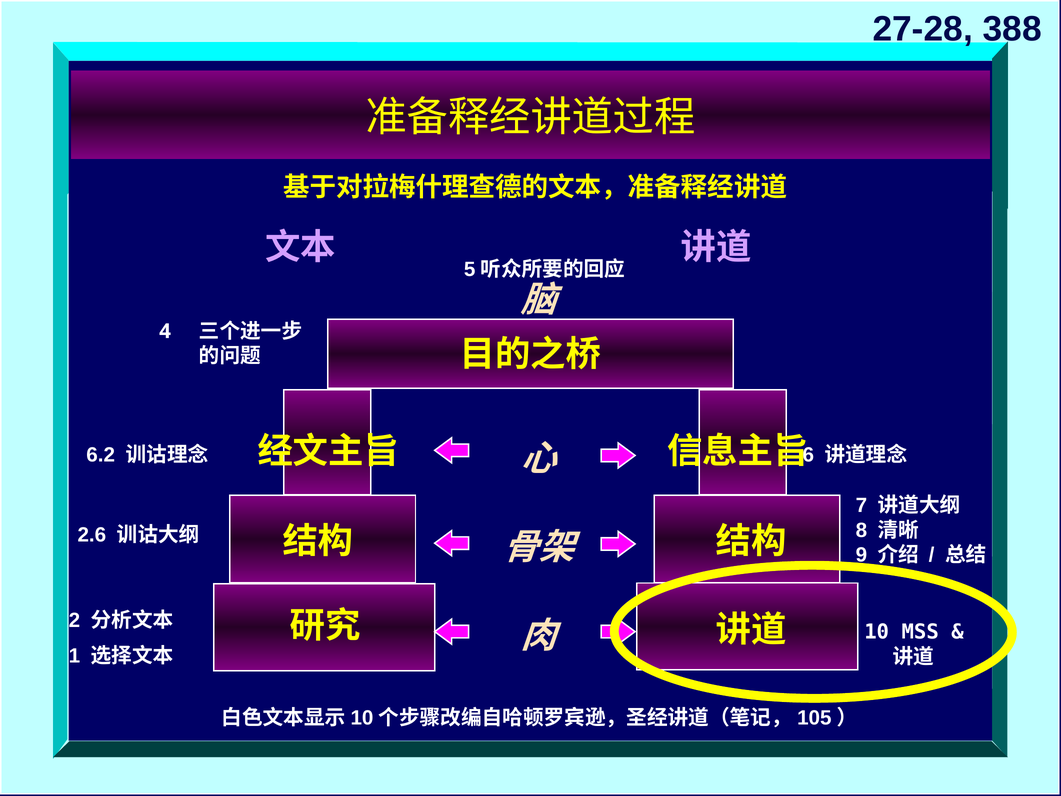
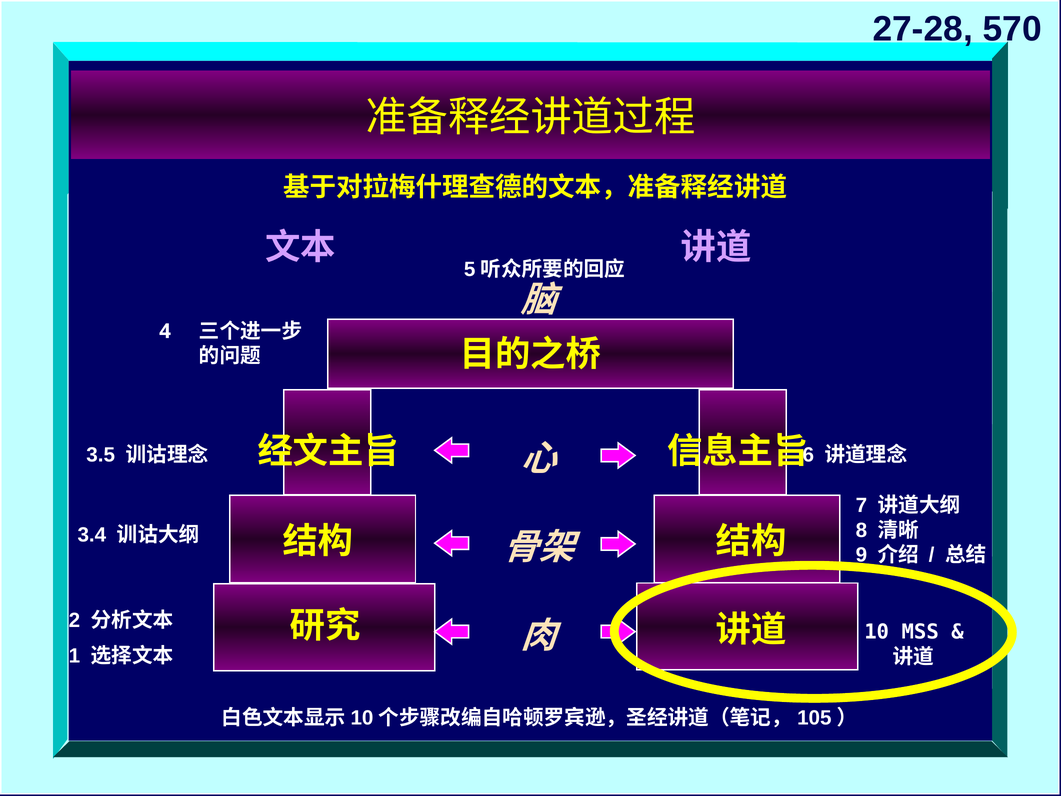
388: 388 -> 570 (1012, 29)
6.2: 6.2 -> 3.5 (101, 455)
2.6: 2.6 -> 3.4 (92, 535)
